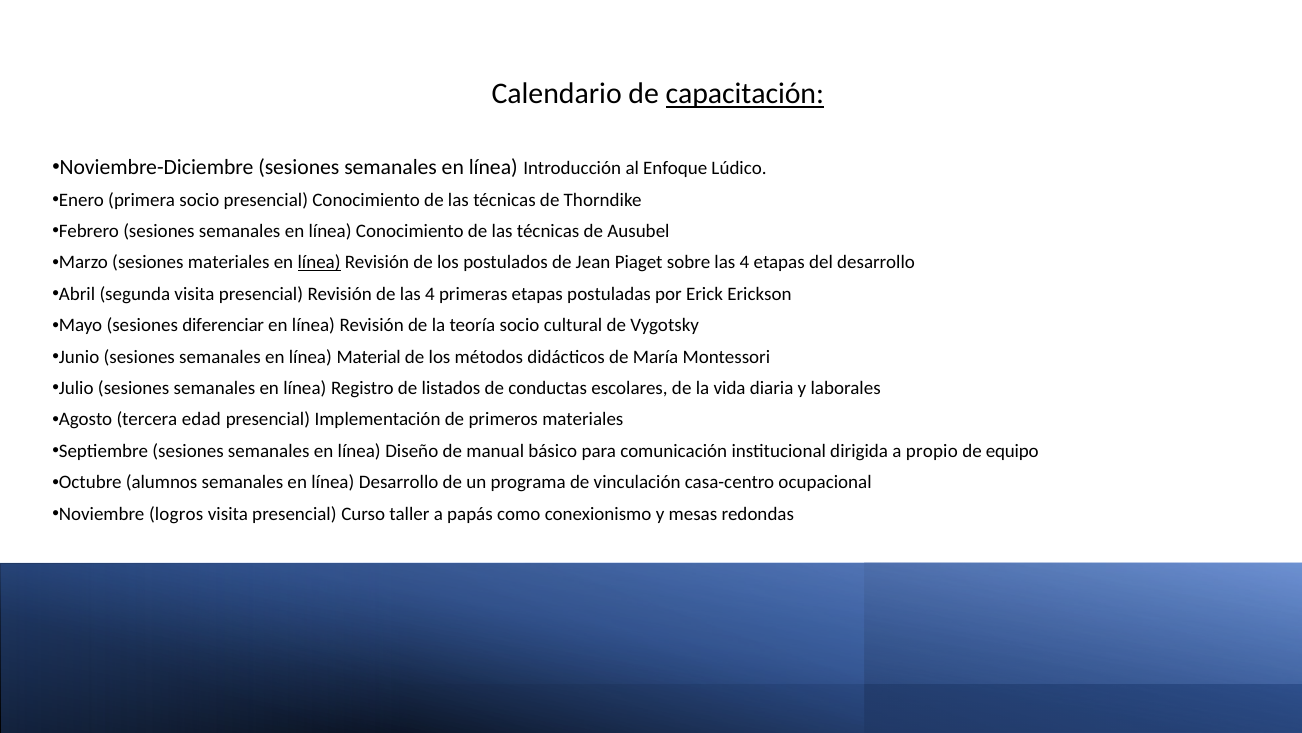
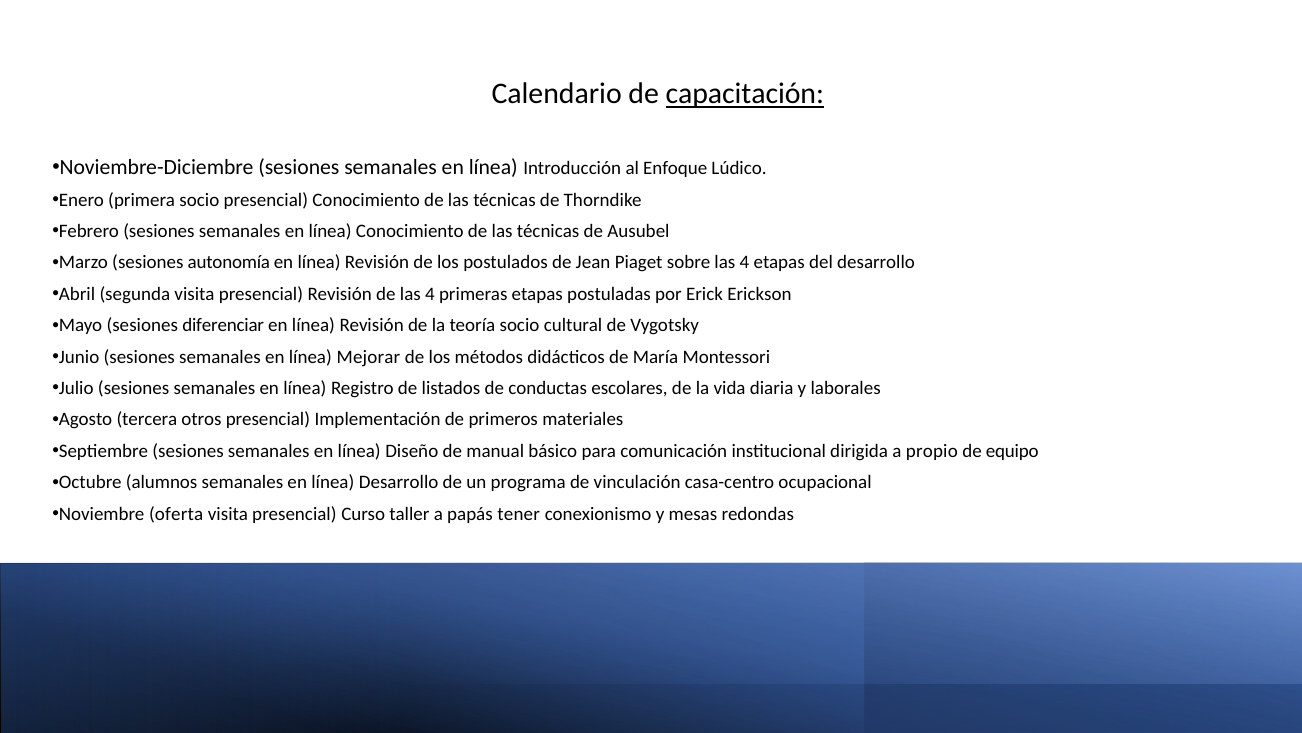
sesiones materiales: materiales -> autonomía (229, 262)
línea underline: present -> none (319, 262)
Material: Material -> Mejorar (368, 357)
edad: edad -> otros (201, 419)
logros: logros -> oferta (176, 513)
como: como -> tener (519, 513)
